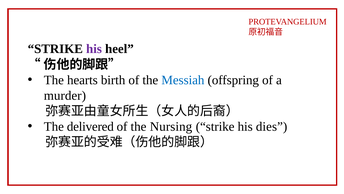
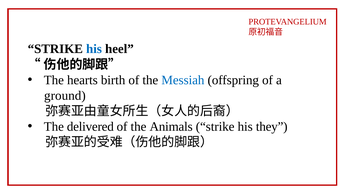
his colour: purple -> blue (94, 49)
murder: murder -> ground (65, 95)
Nursing: Nursing -> Animals (171, 126)
dies: dies -> they (272, 126)
